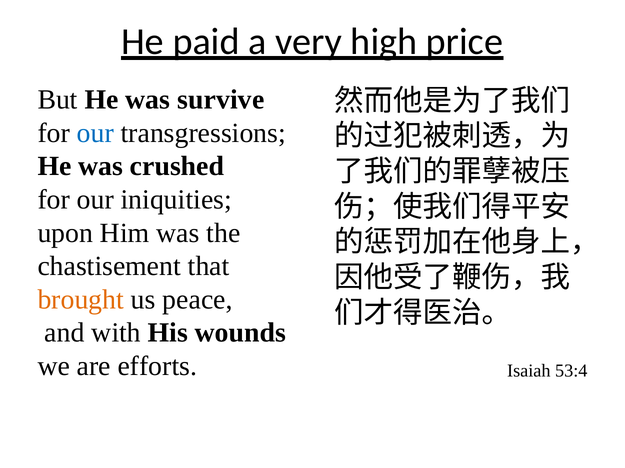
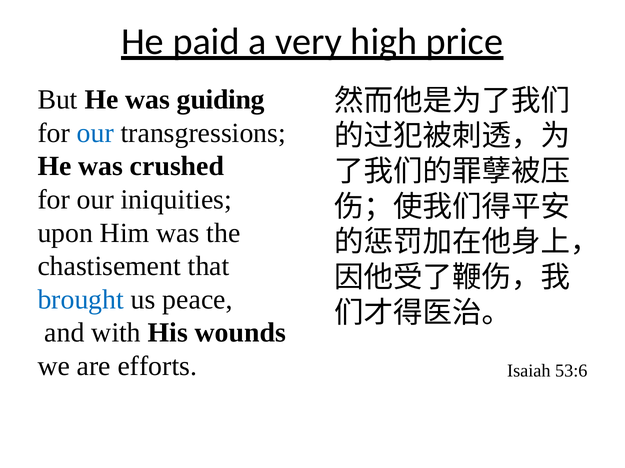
survive: survive -> guiding (221, 100)
brought colour: orange -> blue (81, 300)
53:4: 53:4 -> 53:6 (571, 372)
